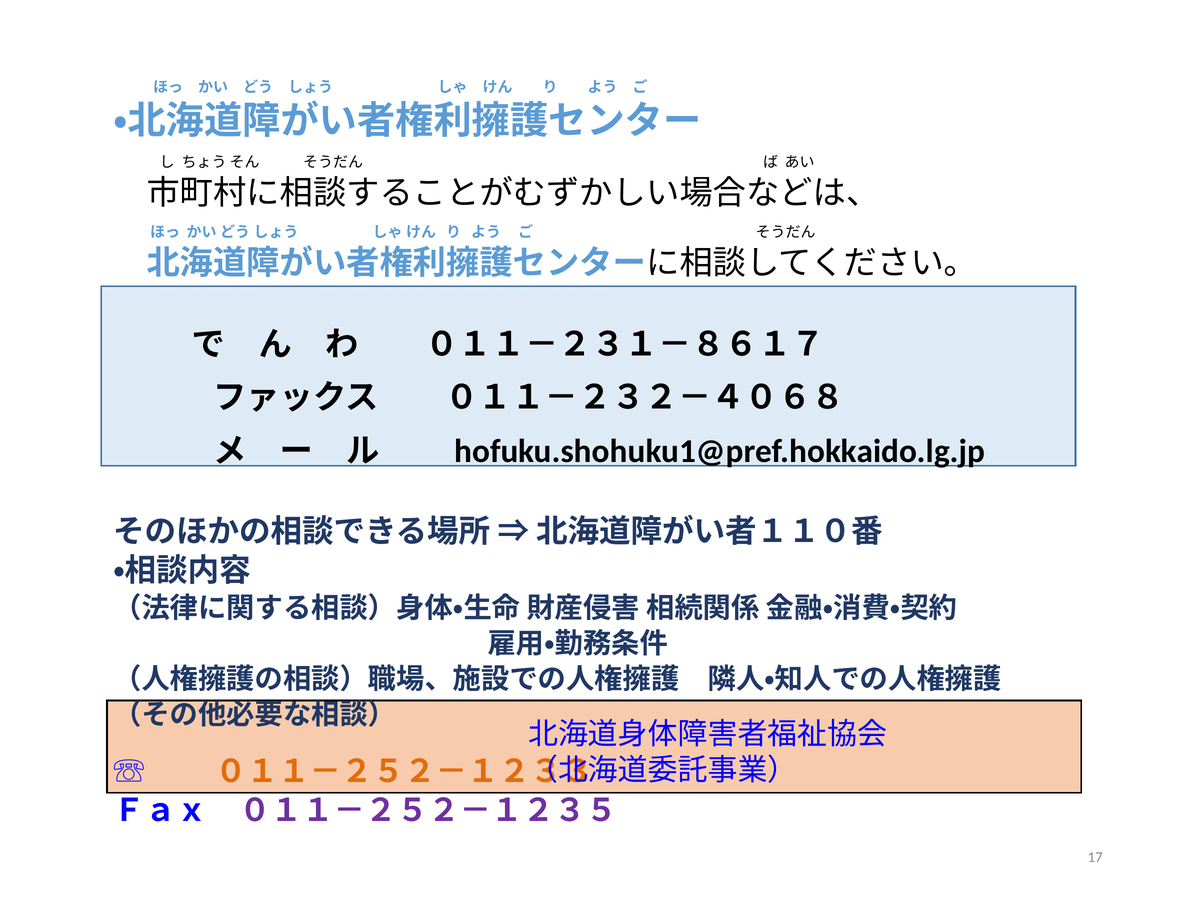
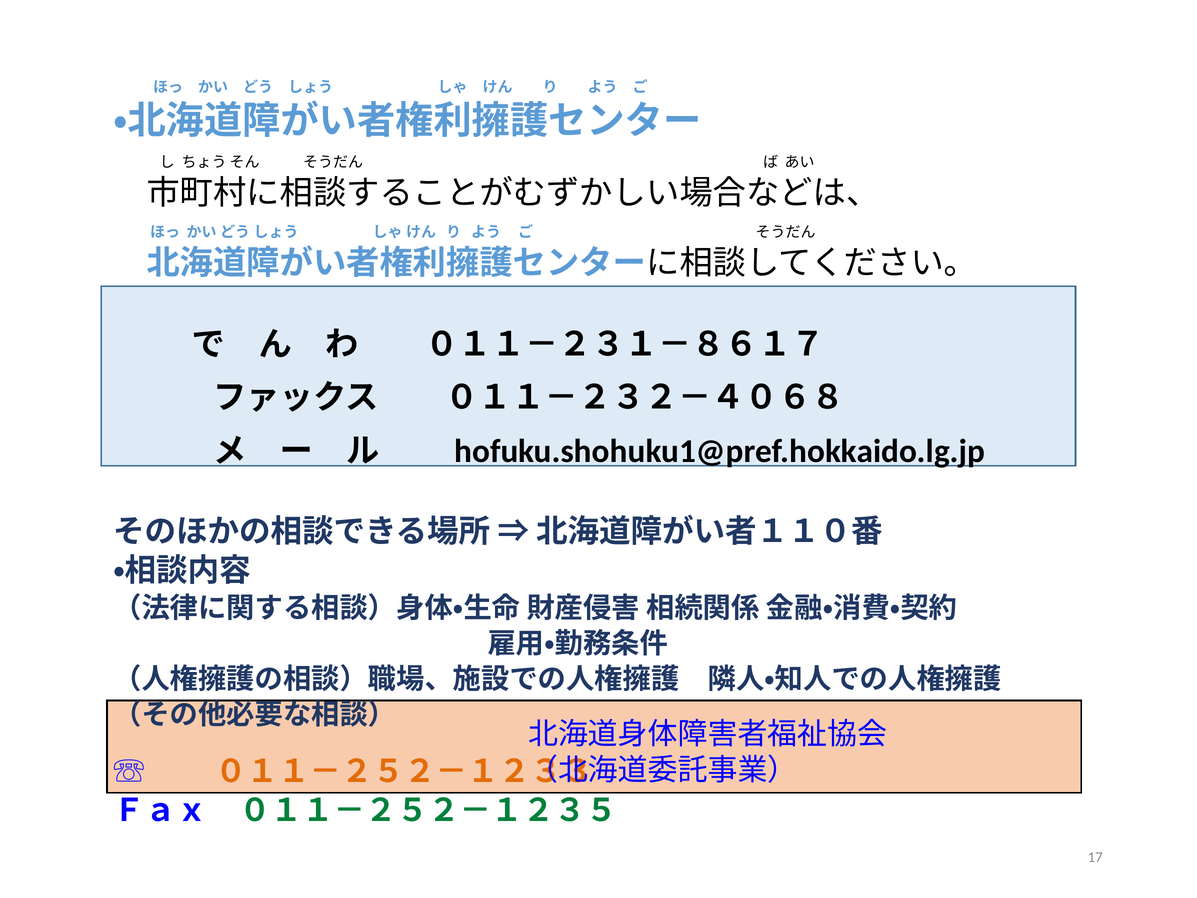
０１１－２５２－１２３５ colour: purple -> green (428, 811)
